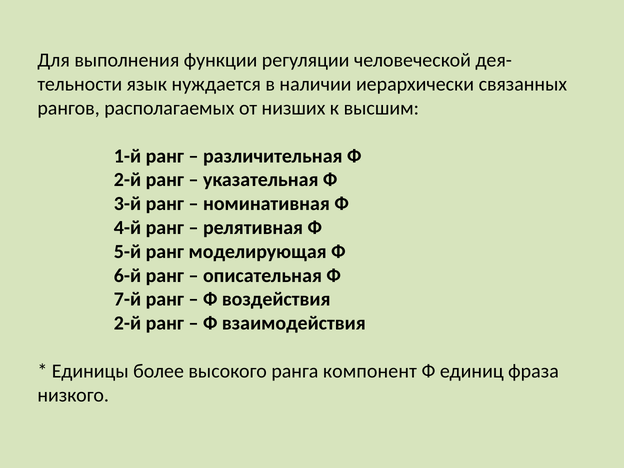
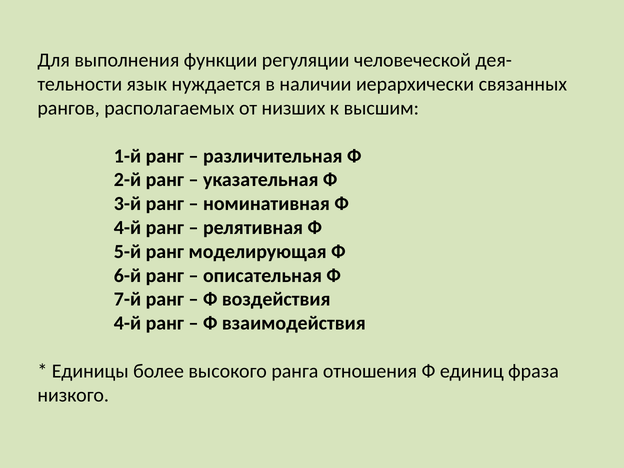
2-й: 2-й -> 4-й (127, 323)
компонент: компонент -> отношения (370, 371)
